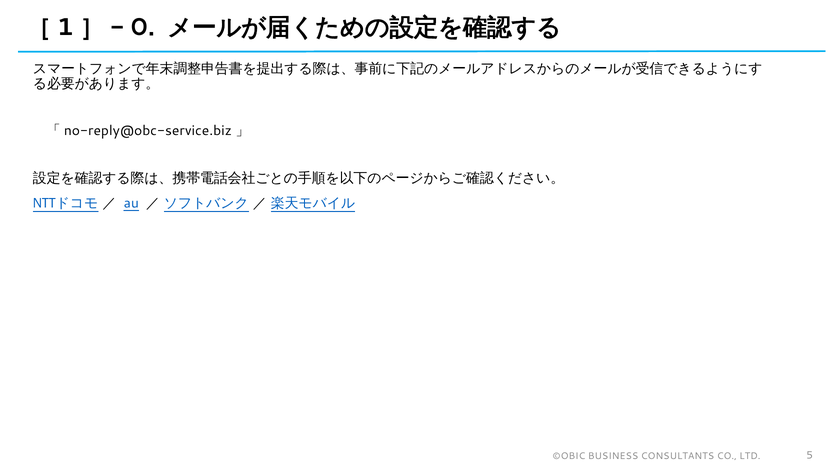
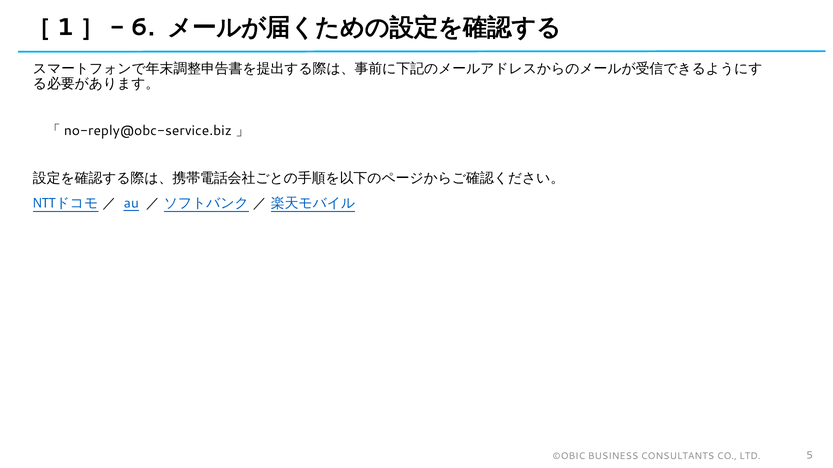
0: 0 -> 6 (143, 27)
